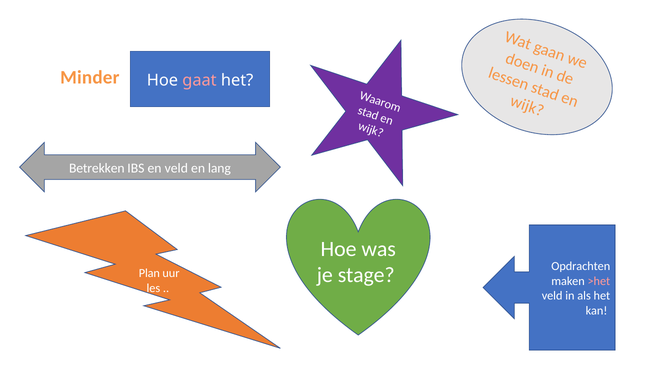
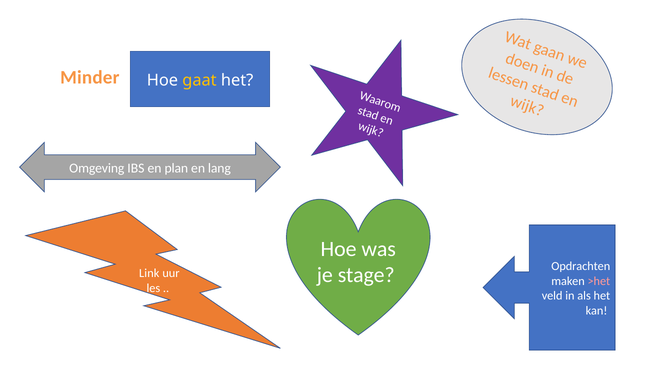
gaat colour: pink -> yellow (199, 80)
Betrekken: Betrekken -> Omgeving (97, 168)
en veld: veld -> plan (176, 168)
Plan: Plan -> Link (149, 274)
